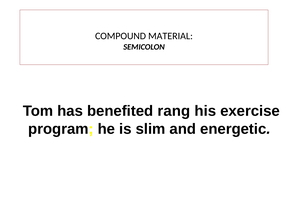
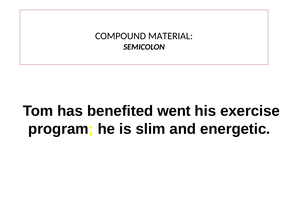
rang: rang -> went (174, 111)
